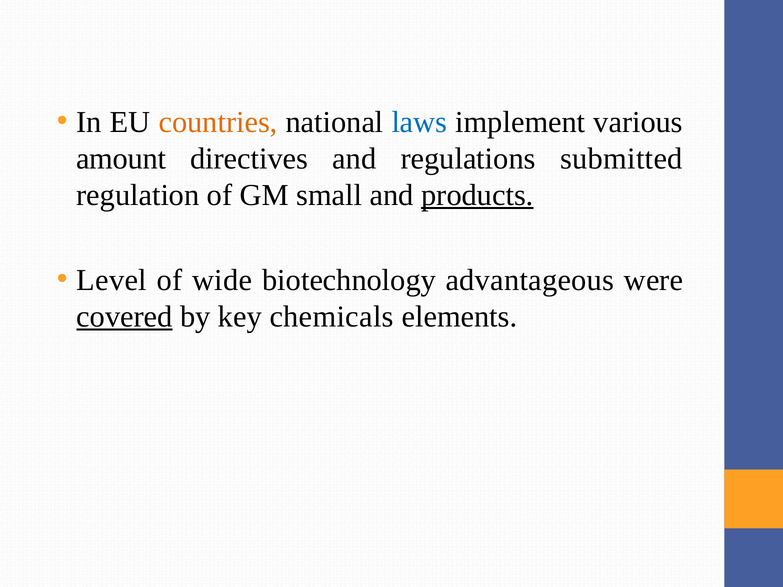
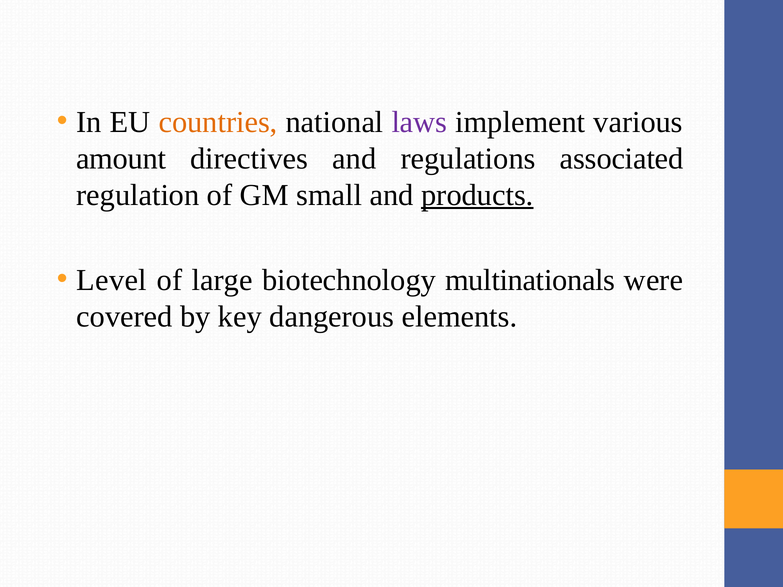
laws colour: blue -> purple (419, 122)
submitted: submitted -> associated (622, 159)
wide: wide -> large (222, 280)
advantageous: advantageous -> multinationals (530, 280)
covered underline: present -> none (124, 317)
chemicals: chemicals -> dangerous (332, 317)
